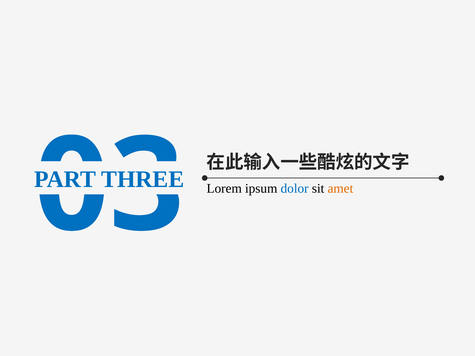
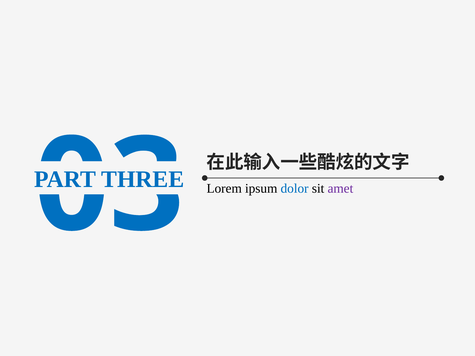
amet colour: orange -> purple (340, 189)
